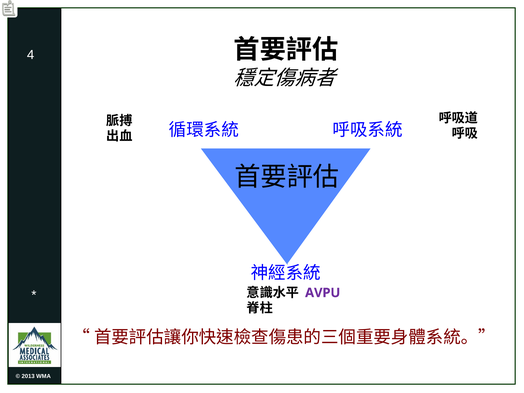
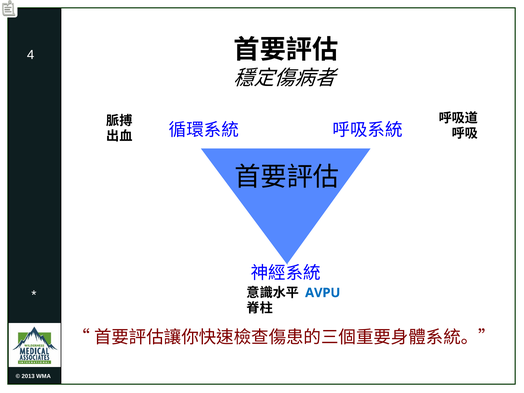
AVPU colour: purple -> blue (323, 293)
